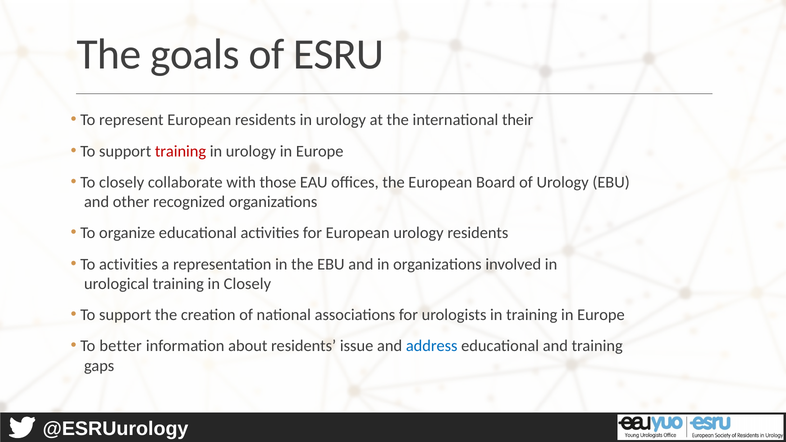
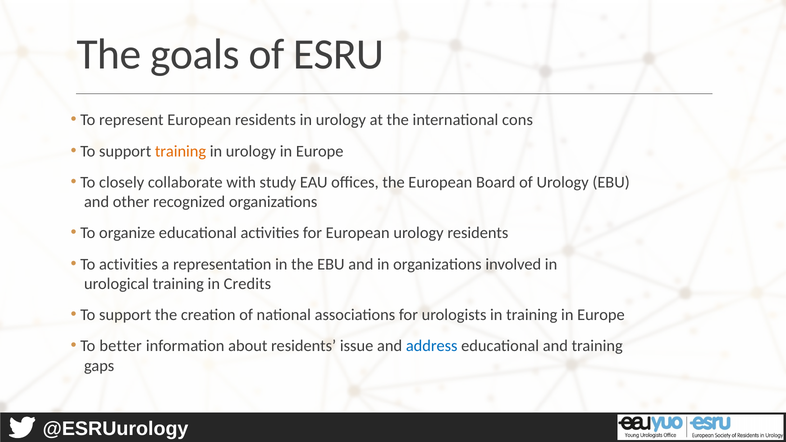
their: their -> cons (517, 120)
training colour: red -> orange (180, 151)
those: those -> study (278, 182)
in Closely: Closely -> Credits (247, 284)
